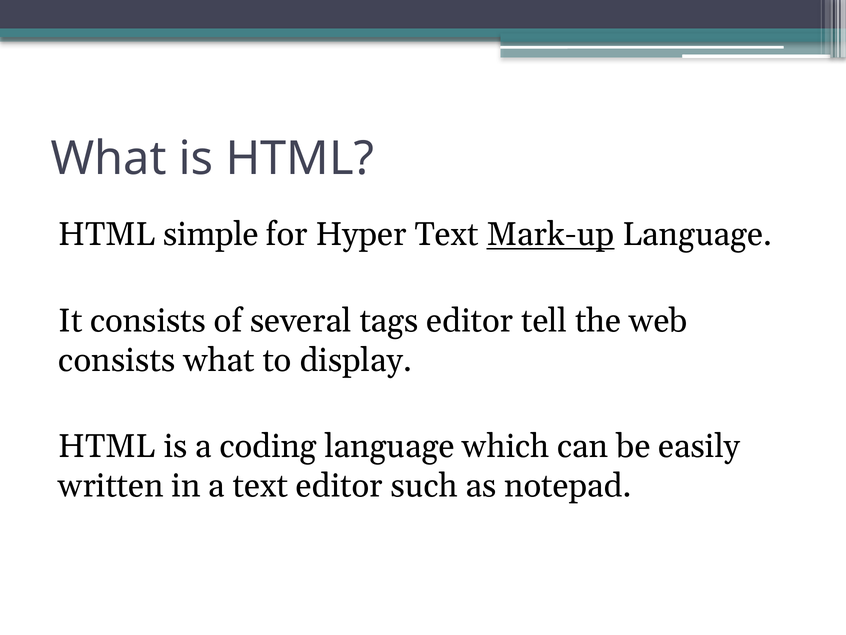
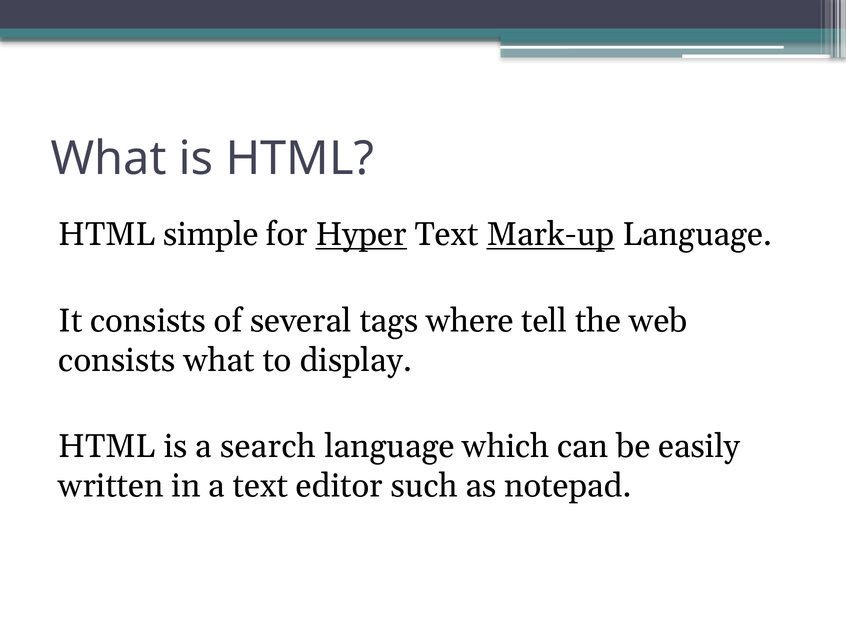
Hyper underline: none -> present (361, 234)
tags editor: editor -> where (470, 320)
coding: coding -> search (268, 446)
